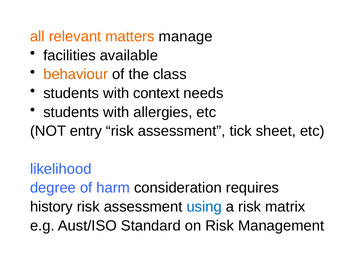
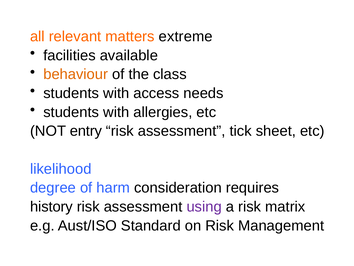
manage: manage -> extreme (186, 36)
context: context -> access (156, 93)
using colour: blue -> purple (204, 206)
